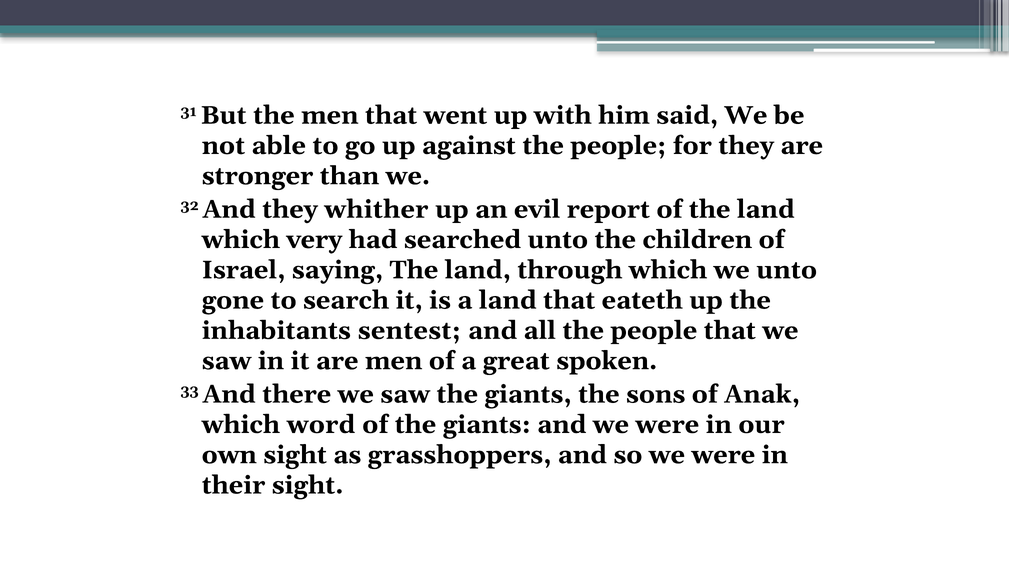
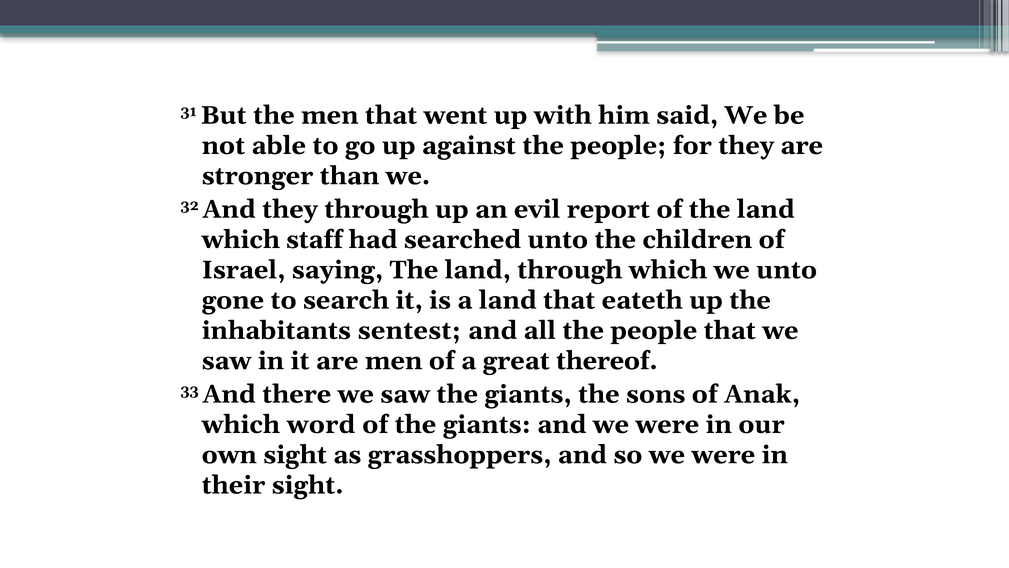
they whither: whither -> through (376, 209)
very: very -> staff (314, 239)
spoken: spoken -> thereof (607, 361)
